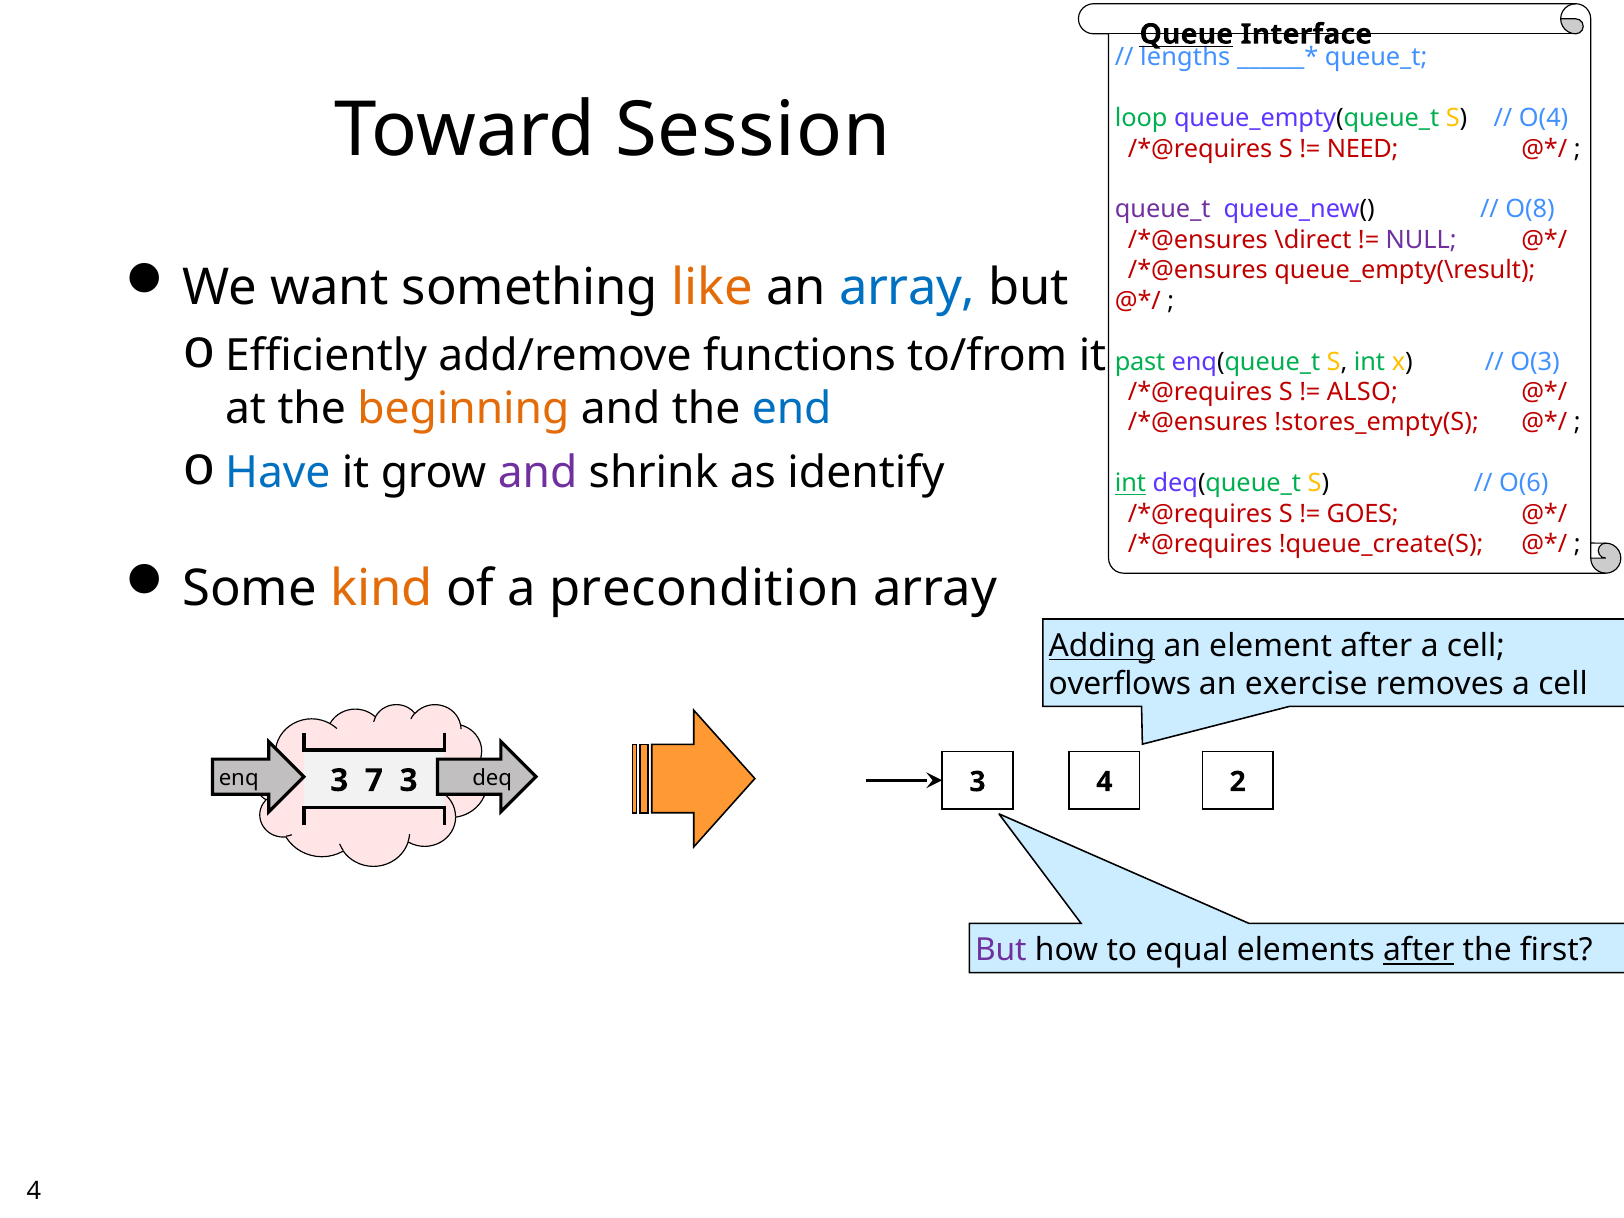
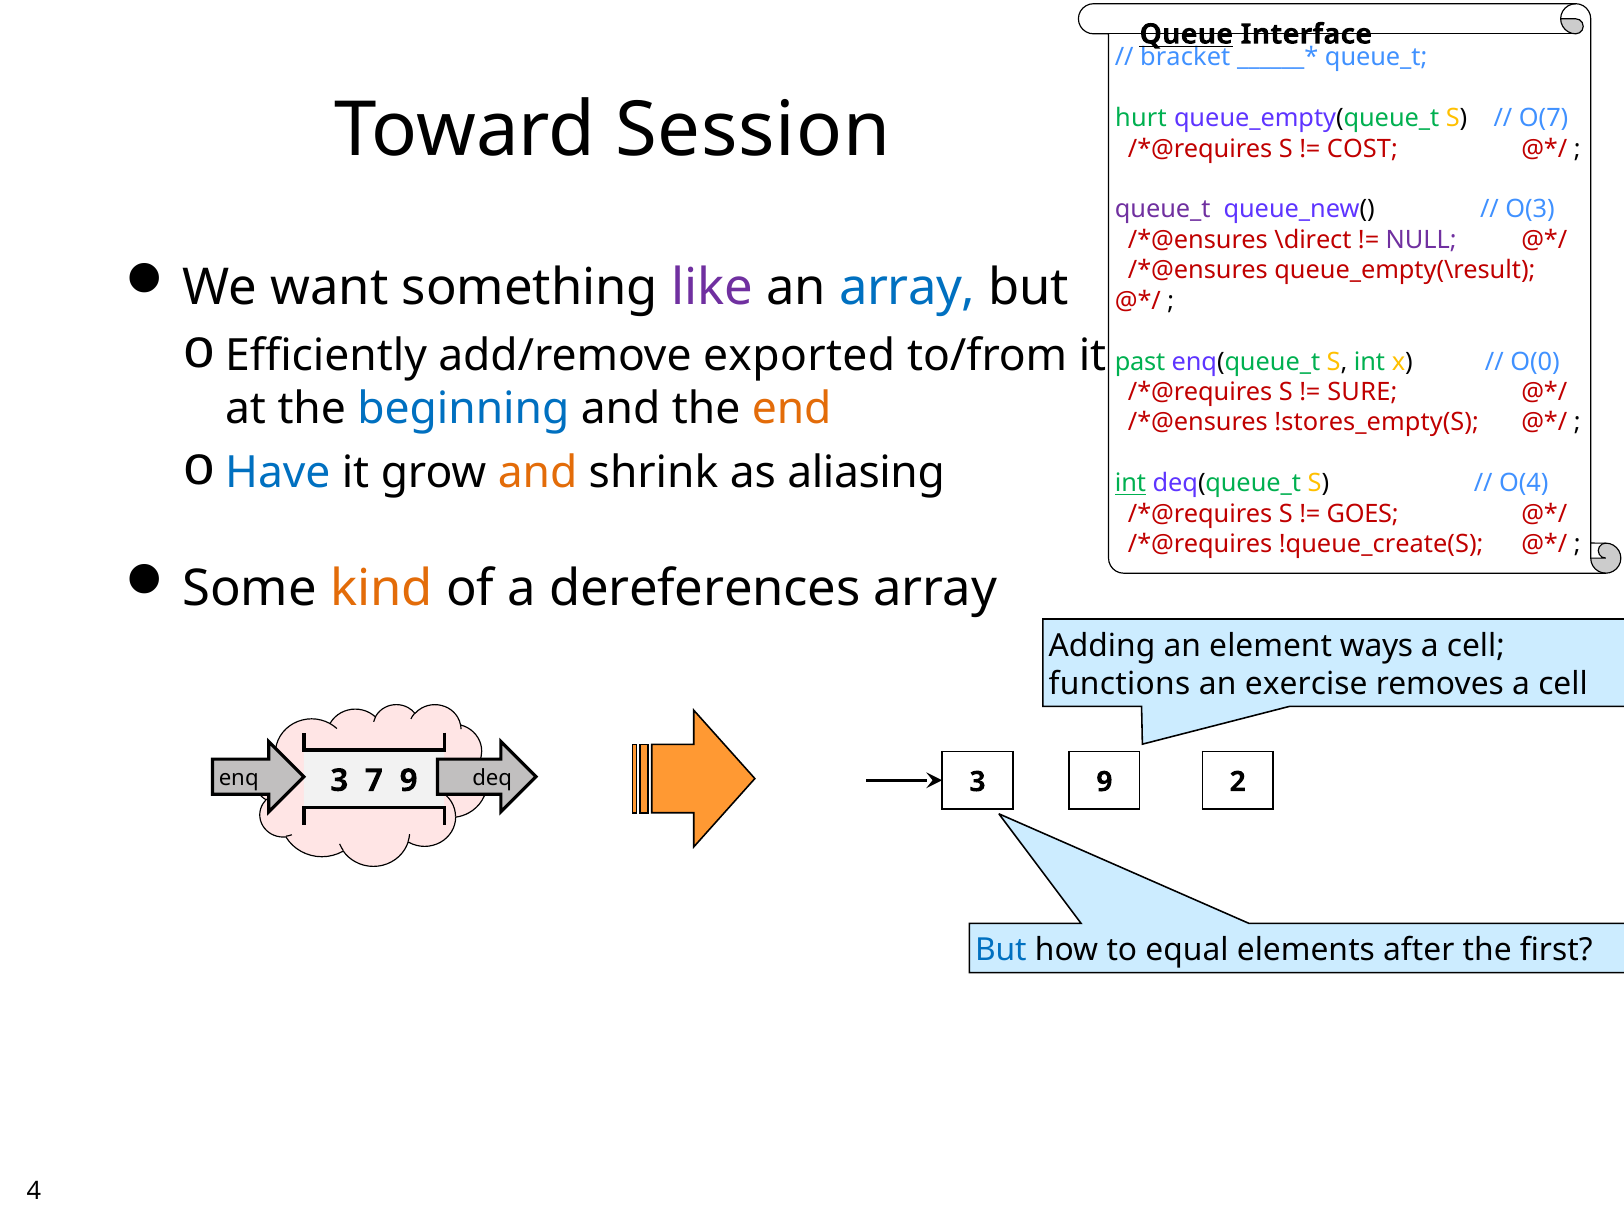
lengths: lengths -> bracket (1185, 57)
loop: loop -> hurt (1141, 118)
O(4: O(4 -> O(7 (1544, 118)
NEED: NEED -> COST (1362, 149)
O(8: O(8 -> O(3 (1530, 210)
like colour: orange -> purple (712, 288)
functions: functions -> exported (799, 356)
O(3: O(3 -> O(0 (1535, 362)
ALSO: ALSO -> SURE (1362, 392)
beginning colour: orange -> blue (463, 409)
end colour: blue -> orange (792, 409)
and colour: purple -> orange (538, 473)
identify: identify -> aliasing (866, 473)
O(6: O(6 -> O(4 (1524, 484)
precondition: precondition -> dereferences (705, 589)
Adding underline: present -> none (1102, 646)
element after: after -> ways (1377, 646)
overflows: overflows -> functions (1119, 684)
3 4: 4 -> 9 (1104, 782)
7 3: 3 -> 9 (409, 781)
But colour: purple -> blue (1001, 950)
after underline: present -> none (1419, 950)
